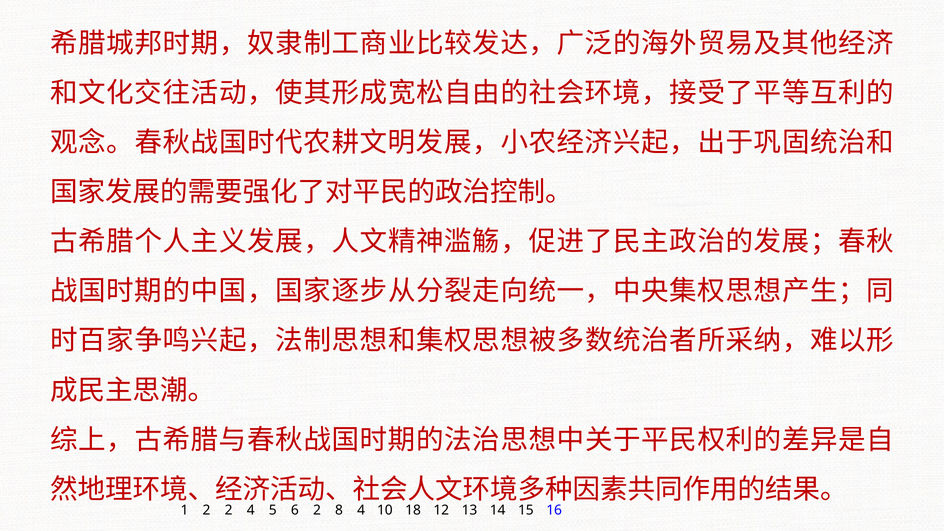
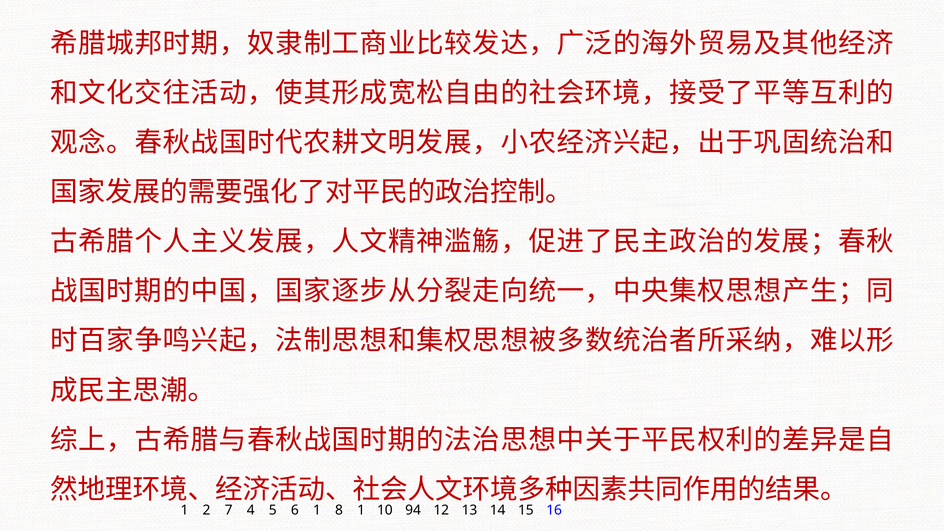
2 2: 2 -> 7 (229, 510)
6 2: 2 -> 1 (317, 510)
8 4: 4 -> 1 (361, 510)
18: 18 -> 94 (413, 510)
